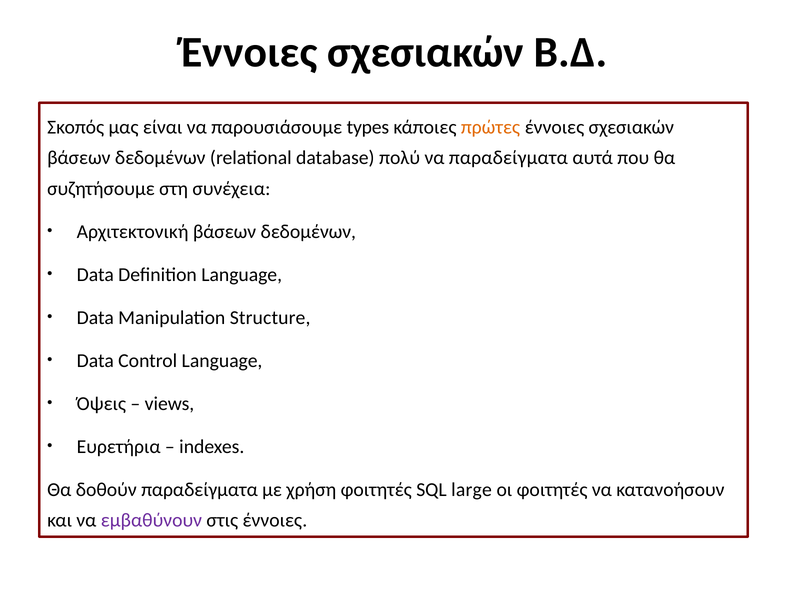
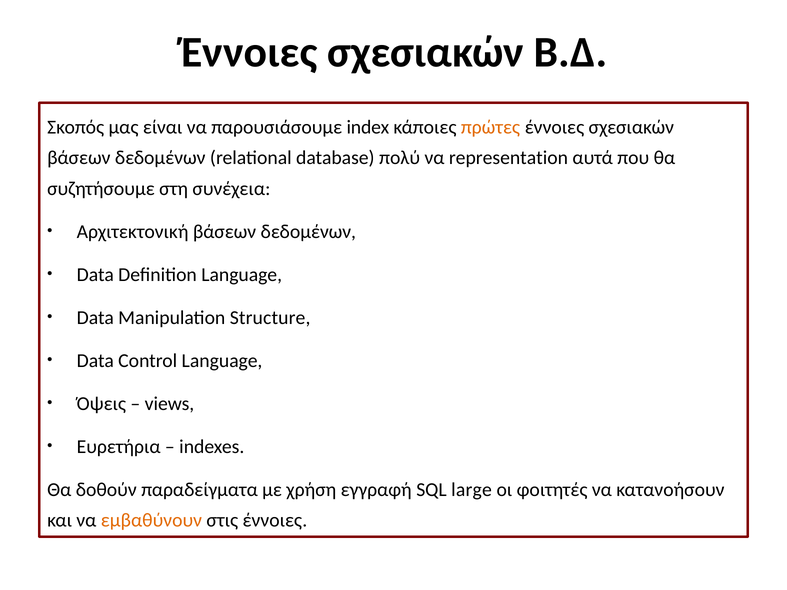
types: types -> index (368, 127)
να παραδείγματα: παραδείγματα -> representation (508, 158)
χρήση φοιτητές: φοιτητές -> εγγραφή (376, 490)
εμβαθύνουν colour: purple -> orange (151, 521)
